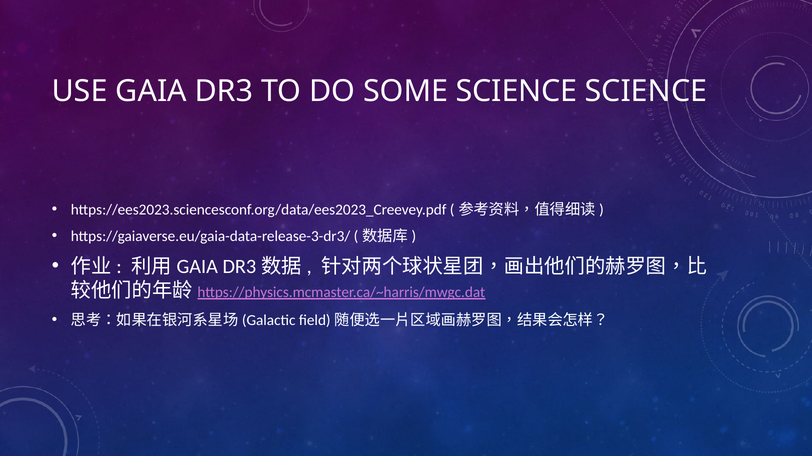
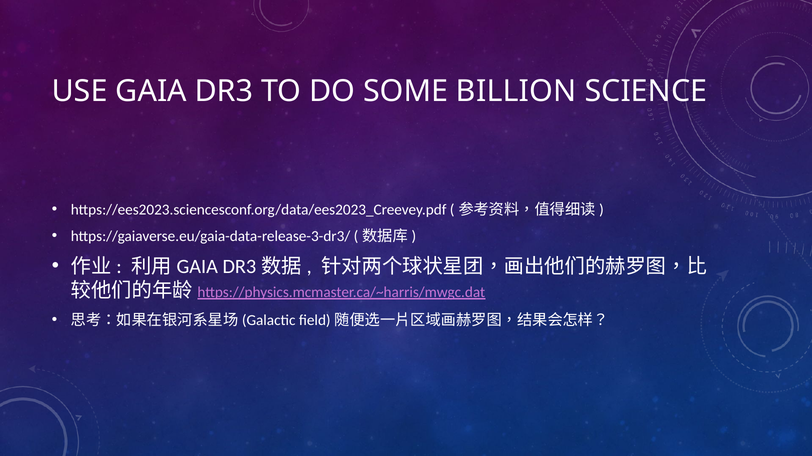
SOME SCIENCE: SCIENCE -> BILLION (516, 91)
